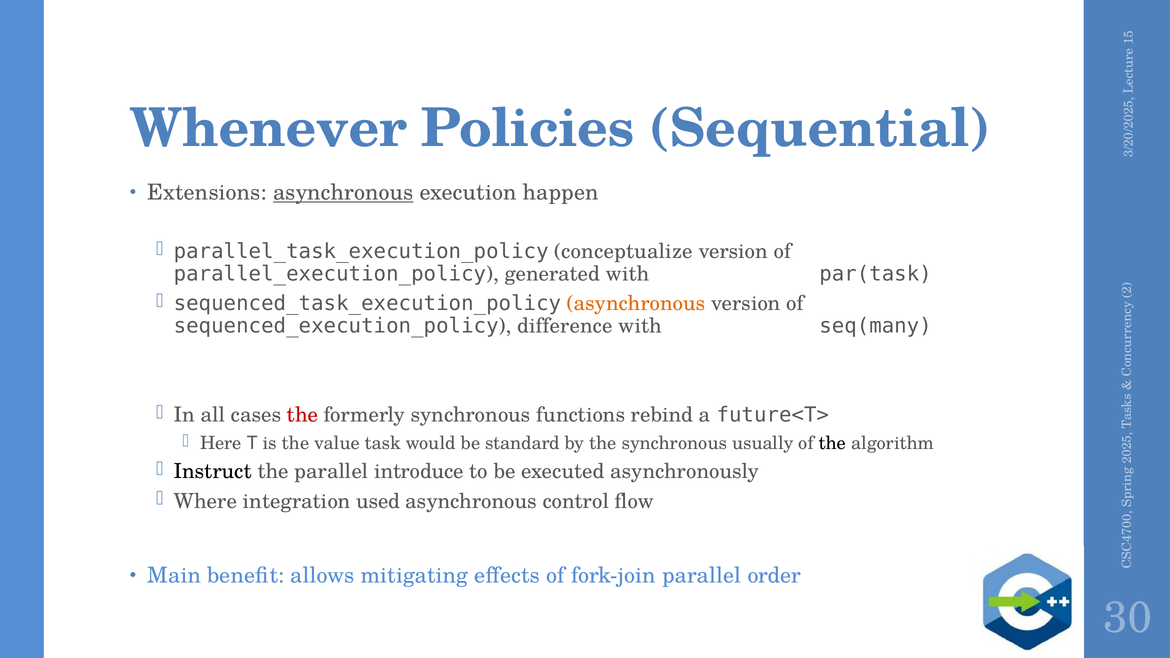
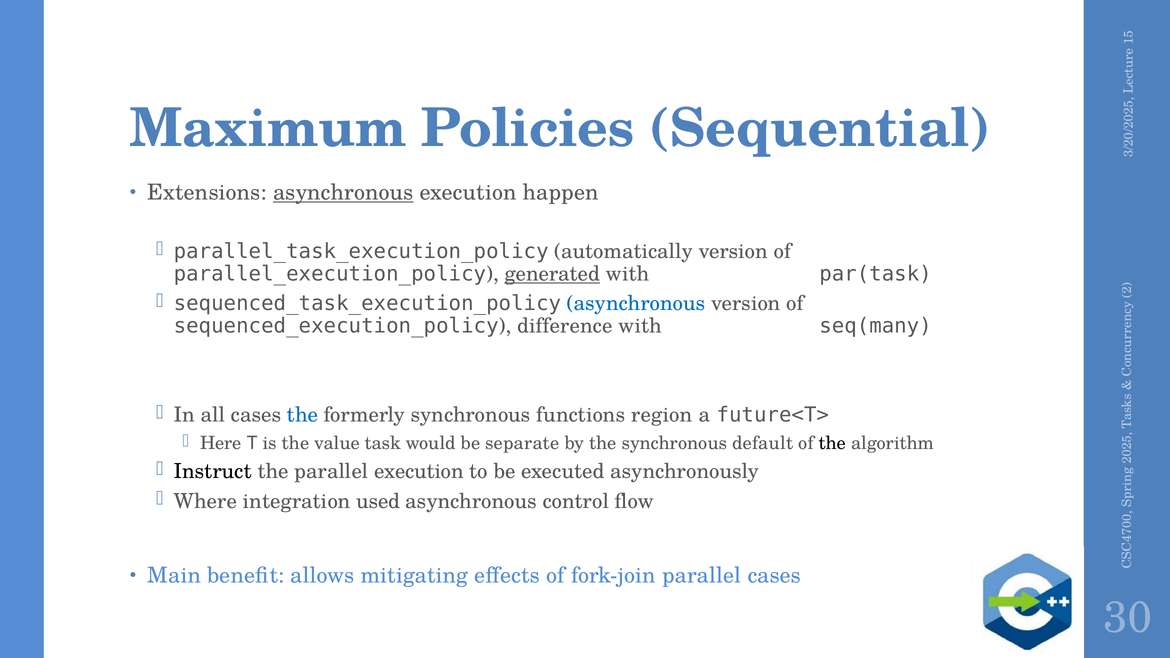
Whenever: Whenever -> Maximum (268, 129)
conceptualize: conceptualize -> automatically (624, 252)
generated underline: none -> present (552, 274)
asynchronous colour: orange -> blue (636, 304)
the colour: red -> blue (303, 415)
rebind: rebind -> region (662, 415)
standard: standard -> separate (522, 443)
usually: usually -> default (763, 443)
parallel introduce: introduce -> execution (419, 472)
parallel order: order -> cases (774, 576)
